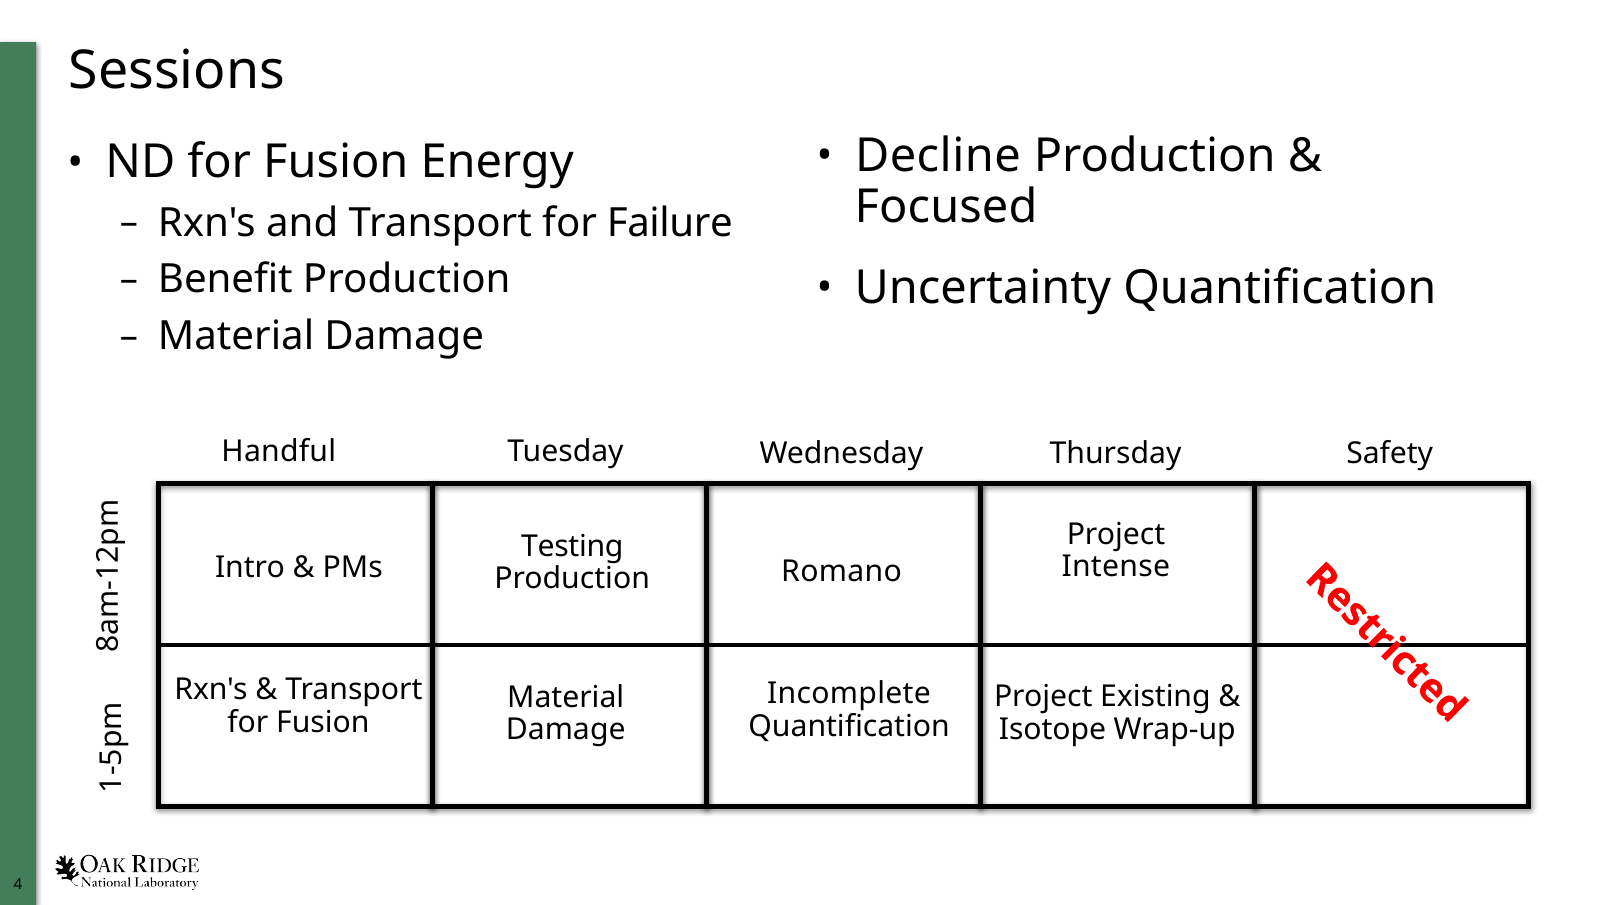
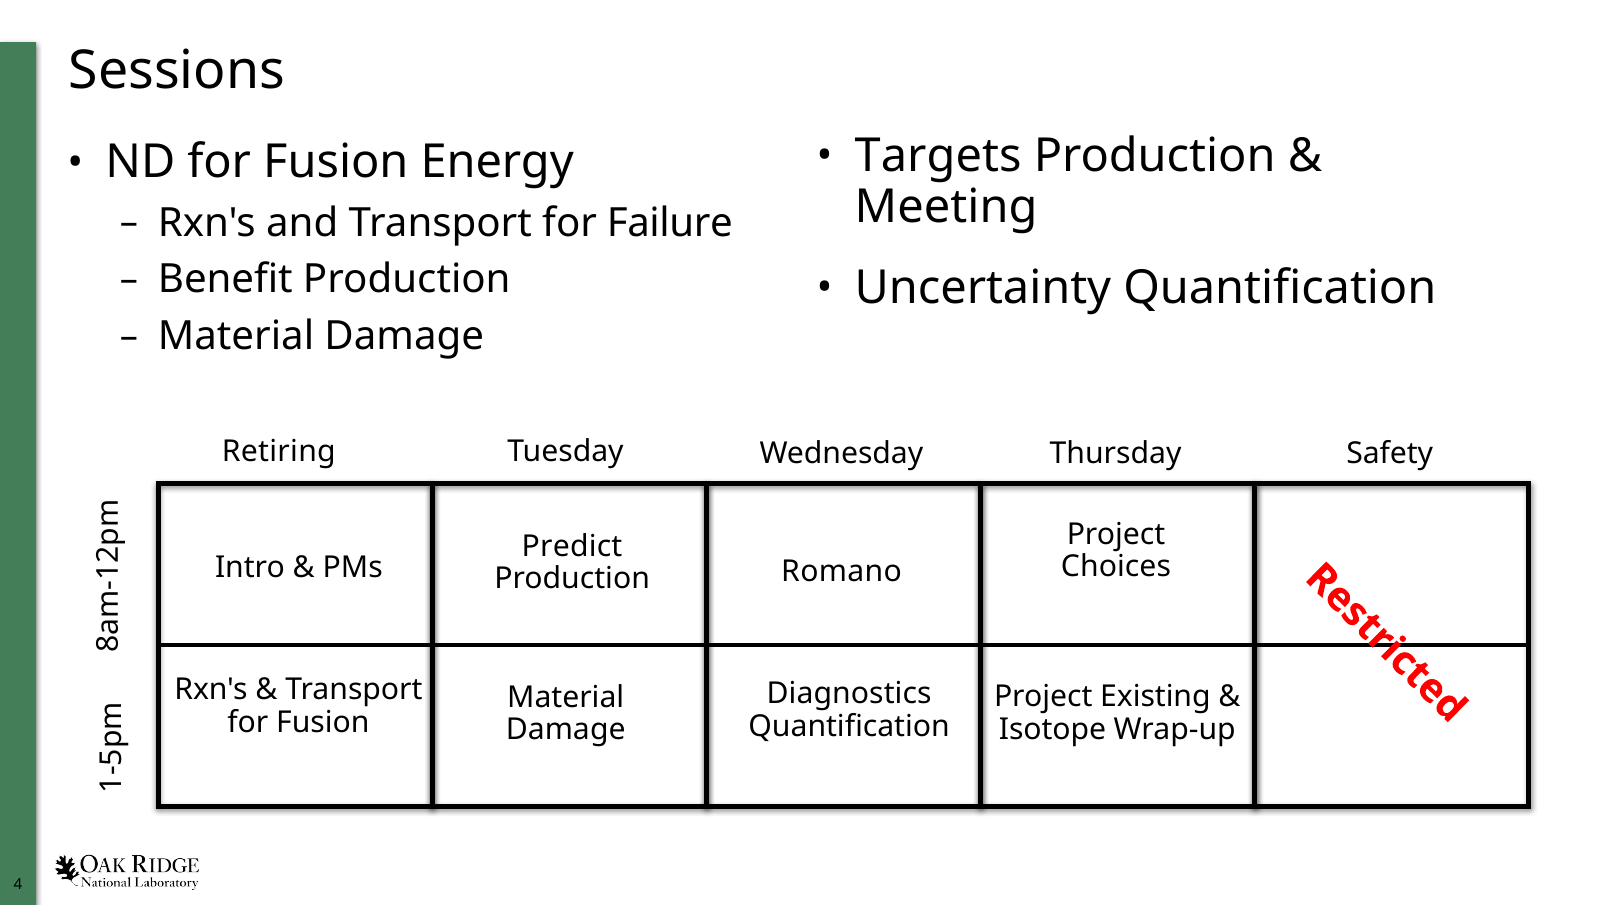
Decline: Decline -> Targets (938, 156)
Focused: Focused -> Meeting (946, 207)
Handful: Handful -> Retiring (279, 451)
Testing: Testing -> Predict (572, 546)
Intense: Intense -> Choices (1116, 567)
Incomplete: Incomplete -> Diagnostics (849, 694)
